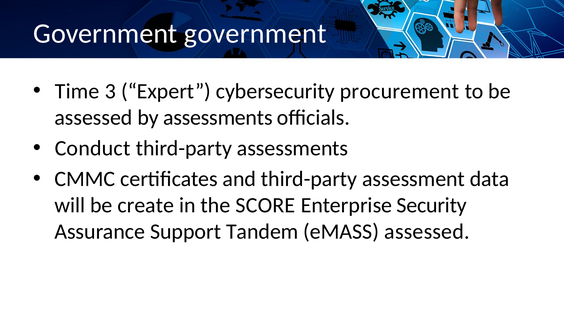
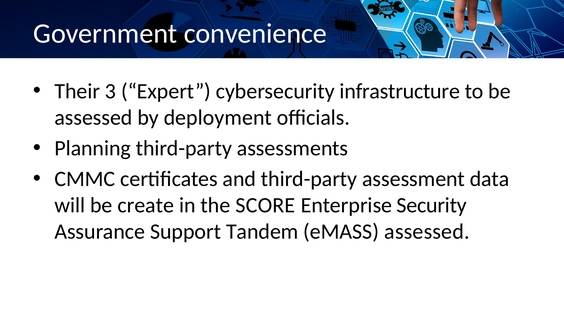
Government government: government -> convenience (255, 33)
Time: Time -> Their (77, 91)
procurement: procurement -> infrastructure (400, 91)
by assessments: assessments -> deployment (218, 118)
Conduct: Conduct -> Planning (93, 148)
